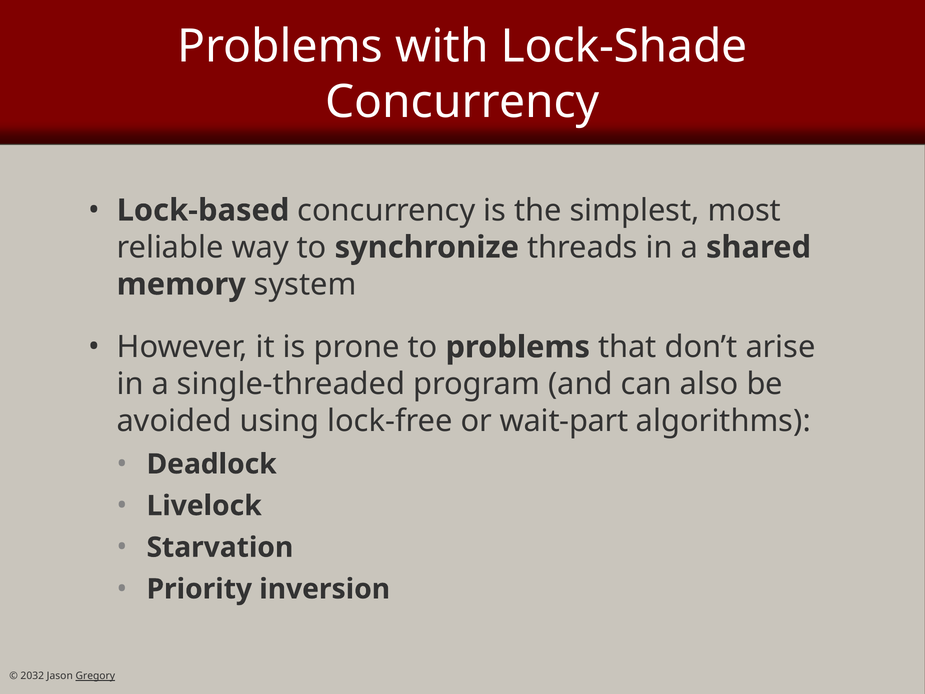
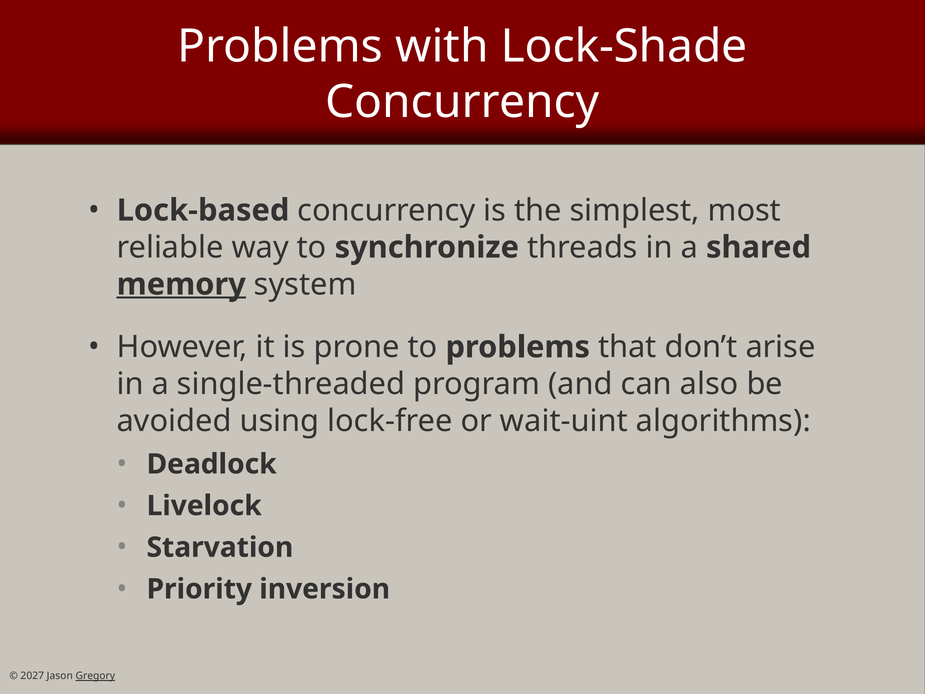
memory underline: none -> present (181, 284)
wait-part: wait-part -> wait-uint (564, 421)
2032: 2032 -> 2027 (32, 676)
